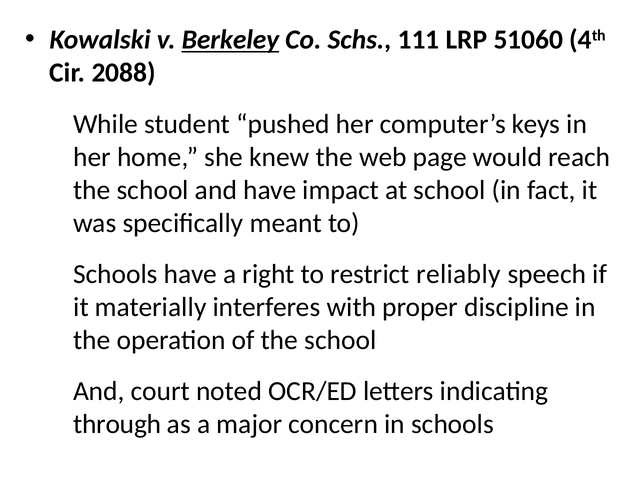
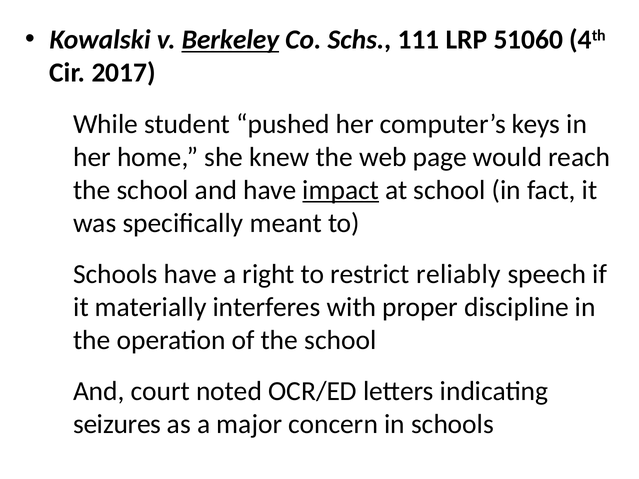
2088: 2088 -> 2017 (124, 73)
impact underline: none -> present (341, 190)
through: through -> seizures (117, 425)
